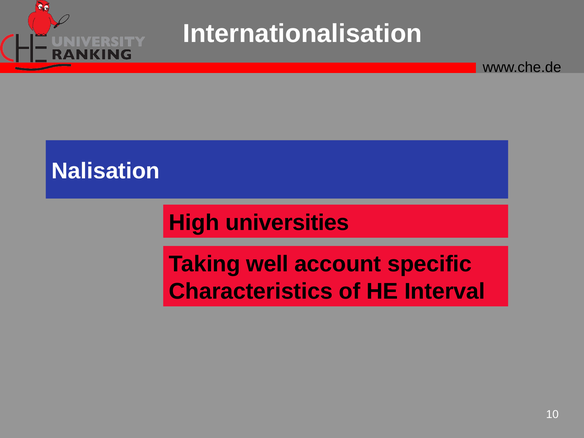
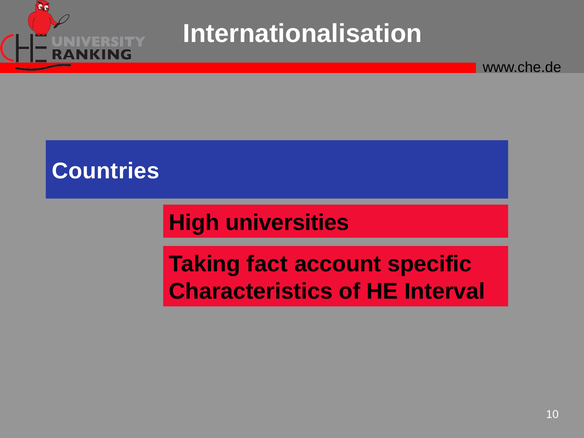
Nalisation: Nalisation -> Countries (106, 171)
well: well -> fact (267, 264)
